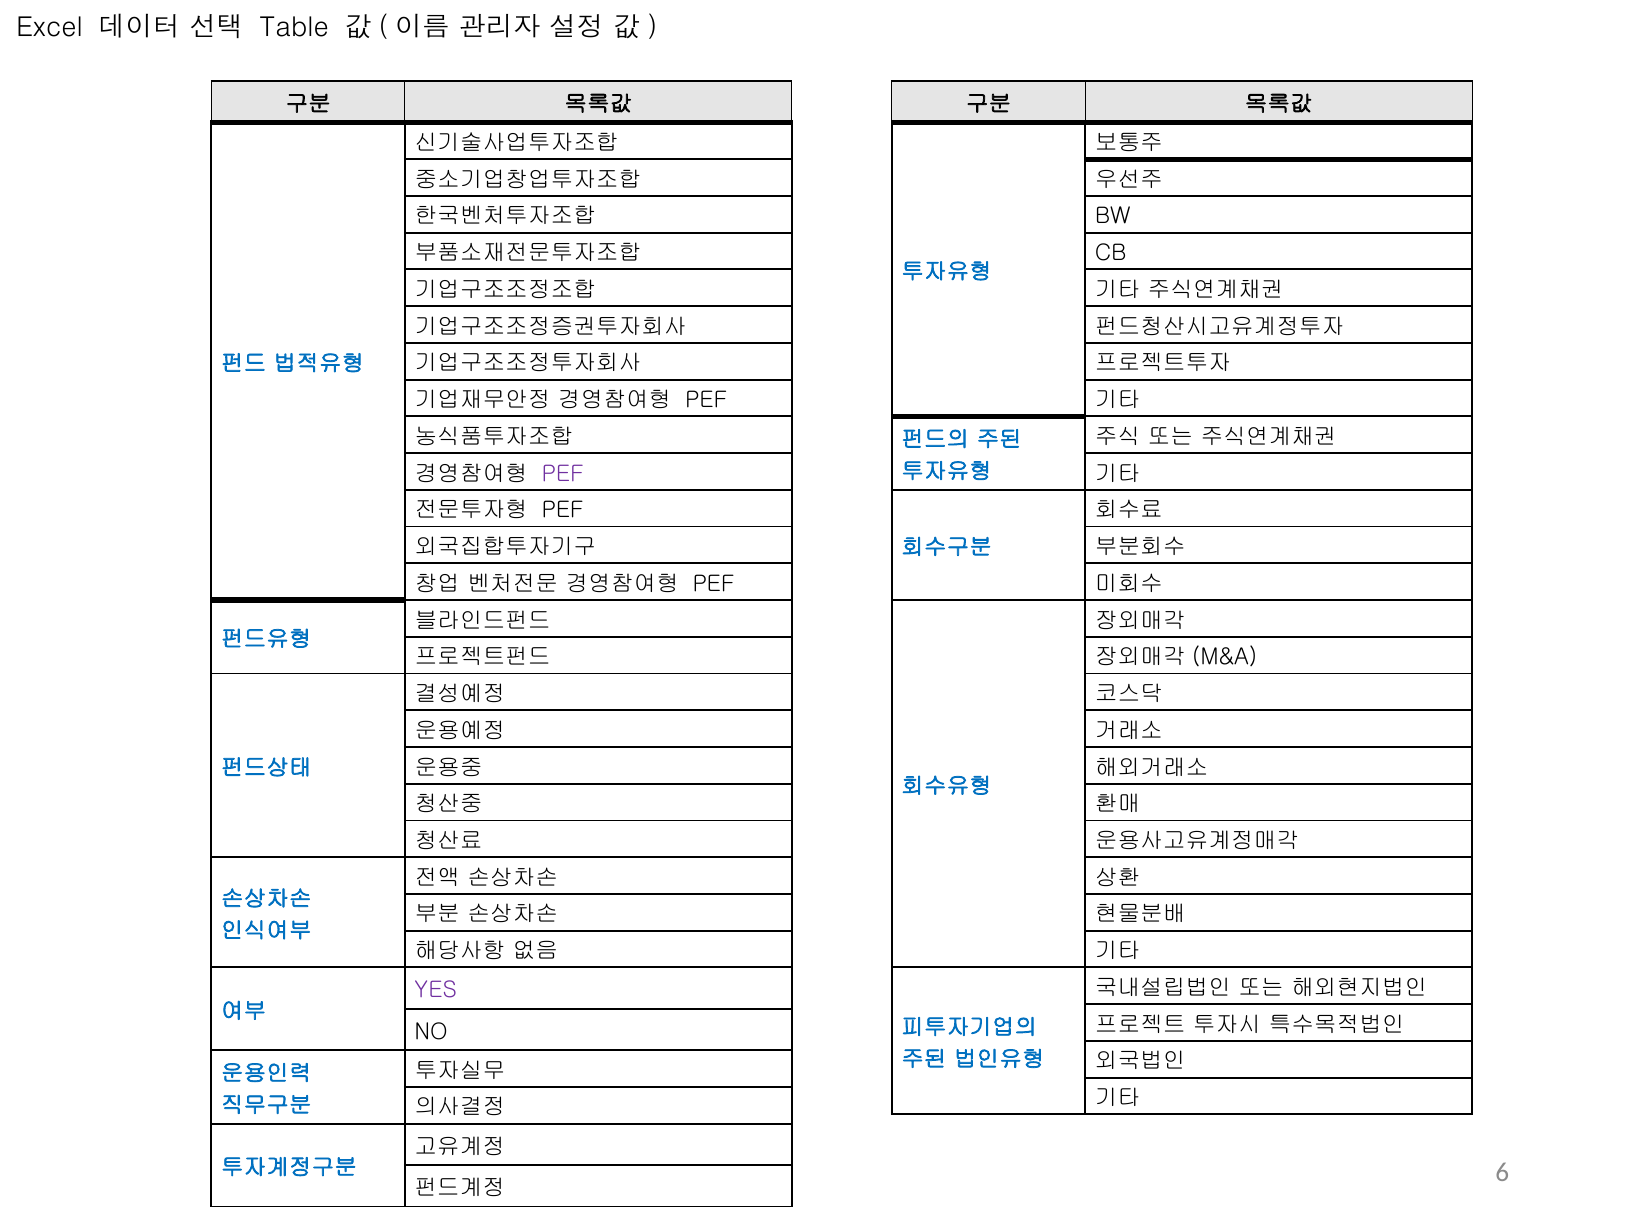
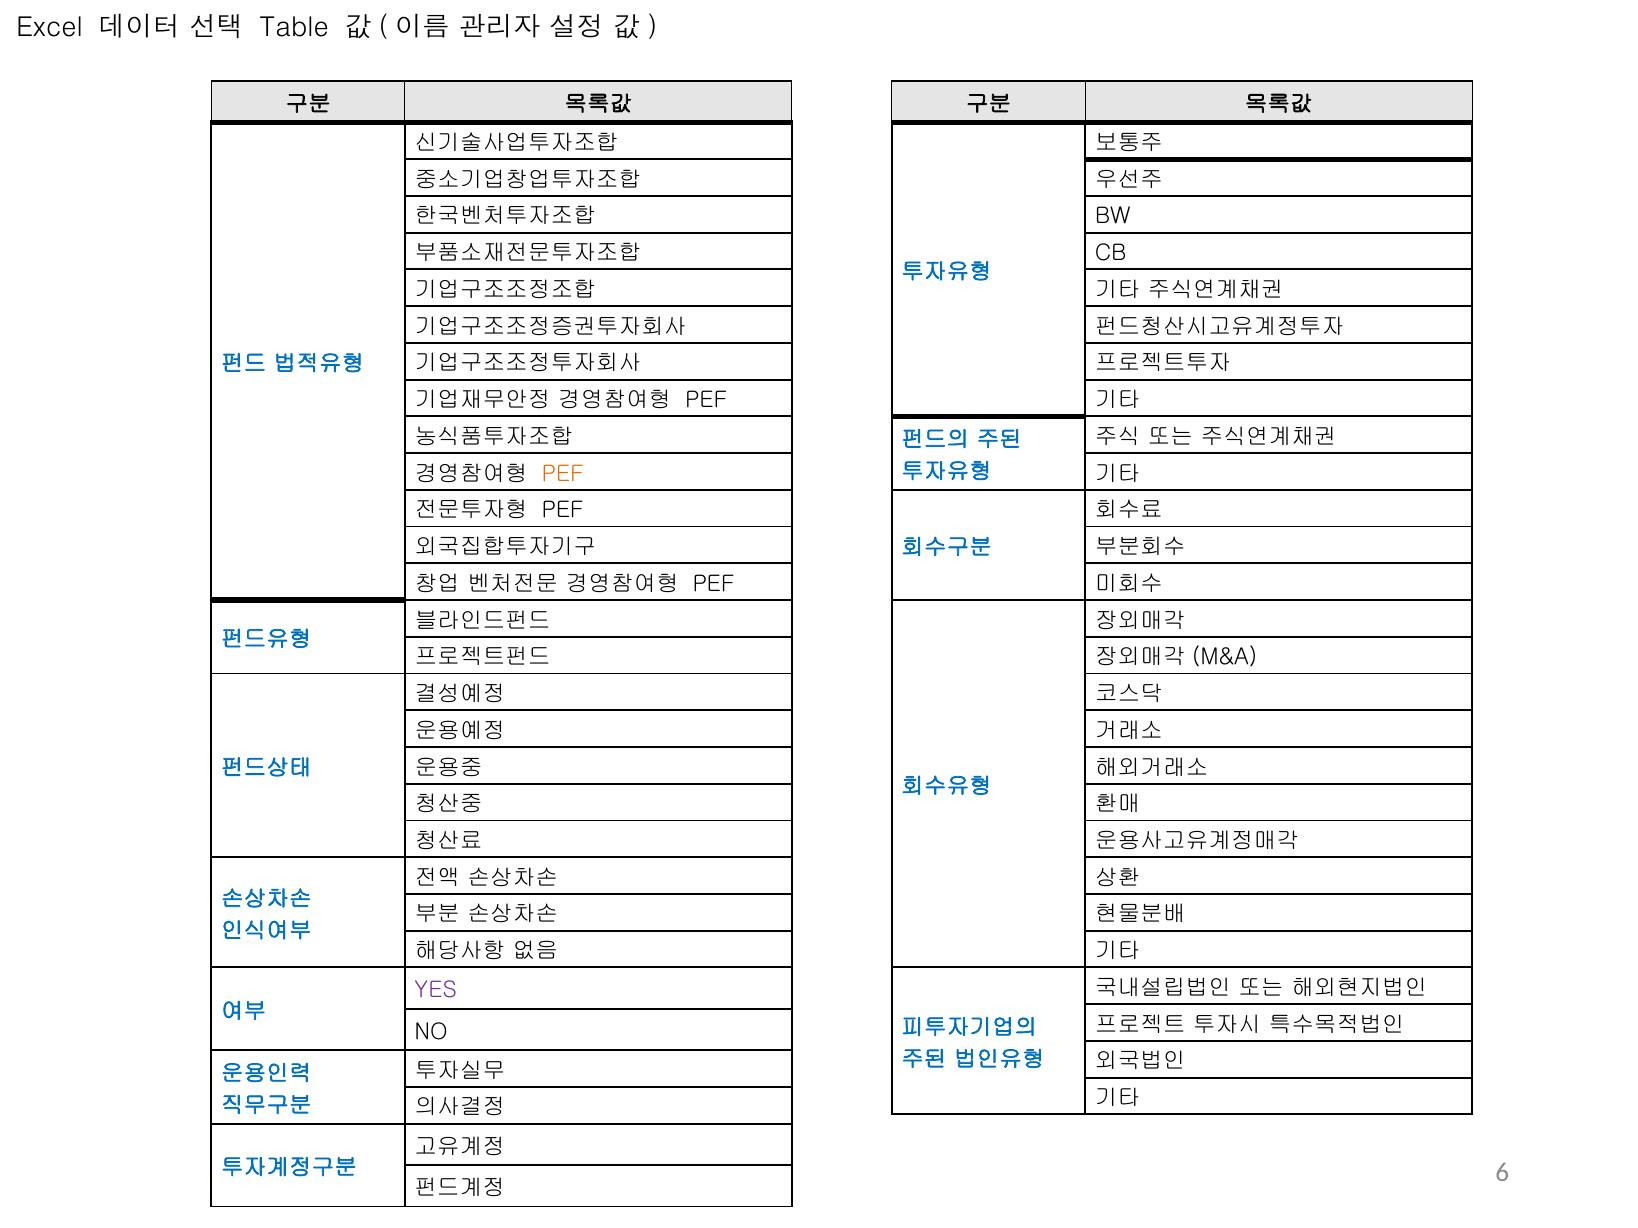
PEF colour: purple -> orange (563, 474)
